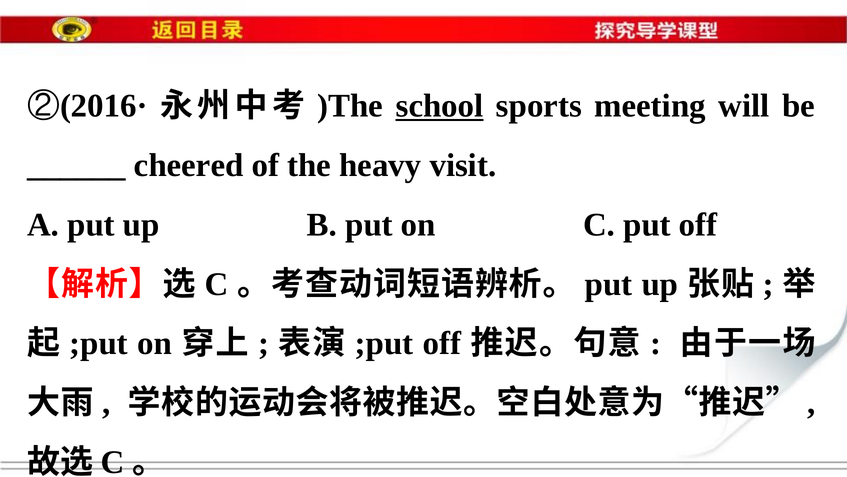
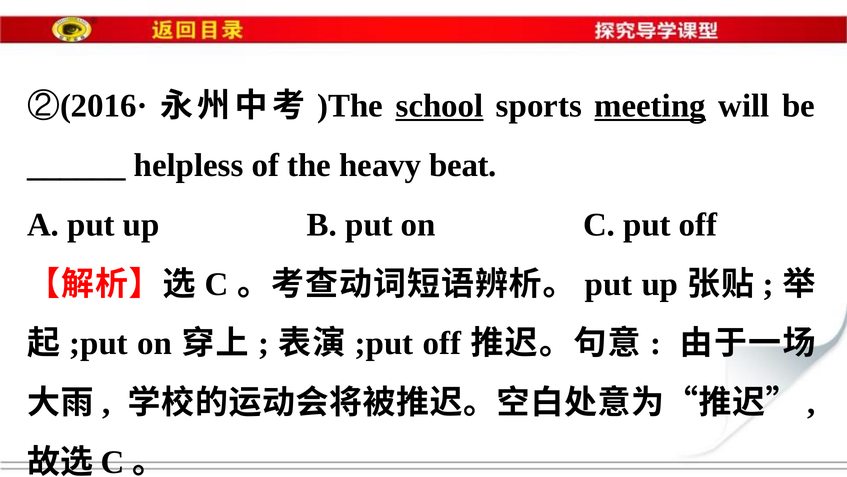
meeting underline: none -> present (650, 106)
cheered: cheered -> helpless (189, 165)
visit: visit -> beat (463, 165)
